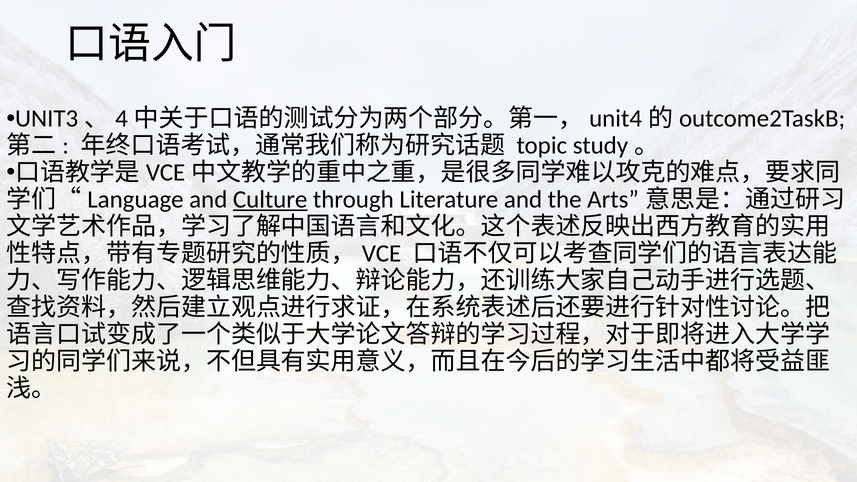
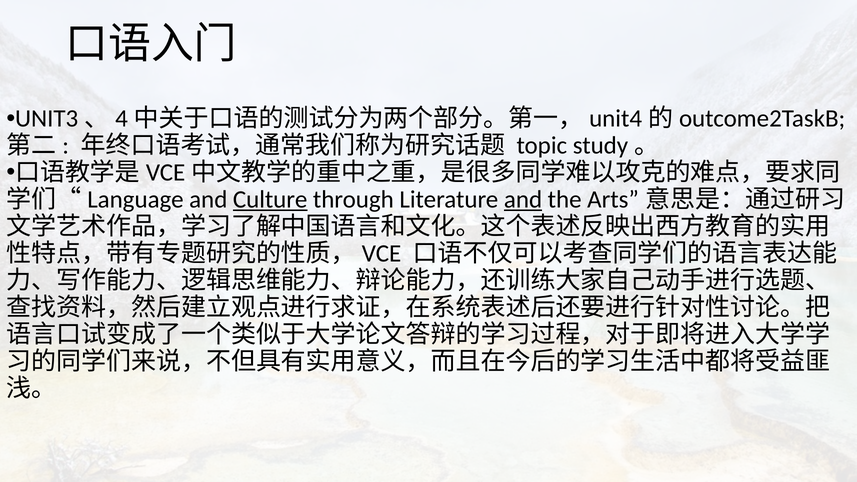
and underline: none -> present (523, 200)
